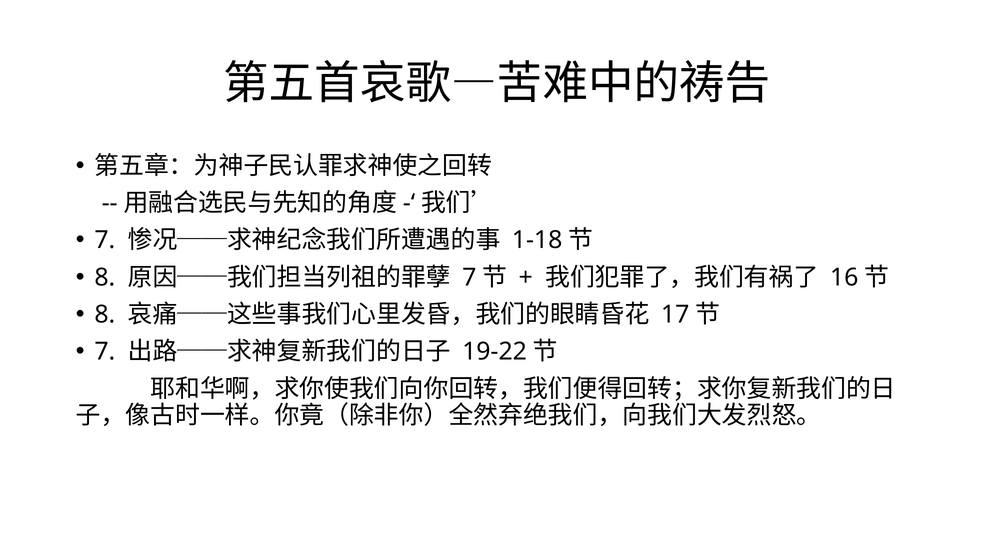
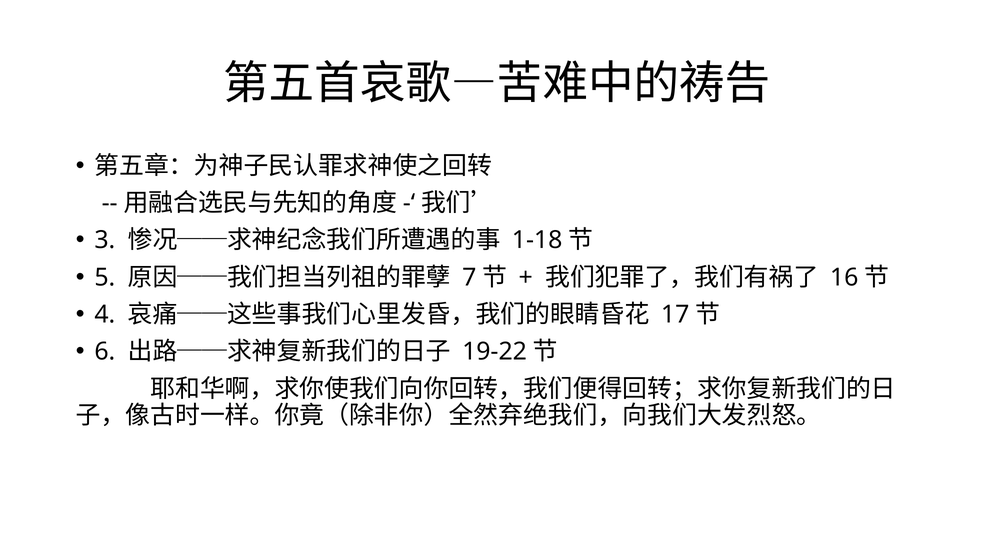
7: 7 -> 3 (105, 240)
8: 8 -> 5 (105, 277)
8: 8 -> 4 (105, 315)
7: 7 -> 6 (105, 352)
